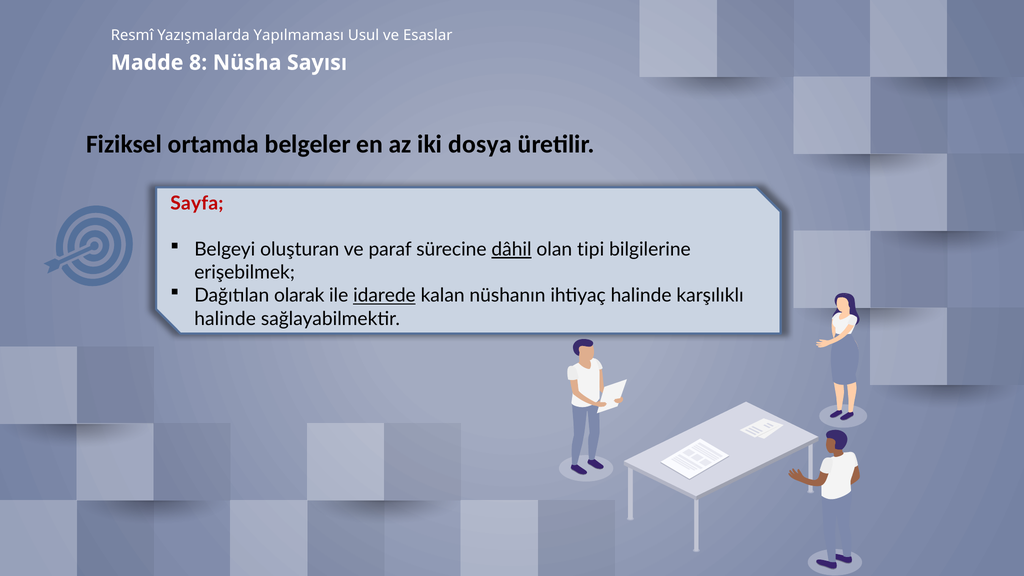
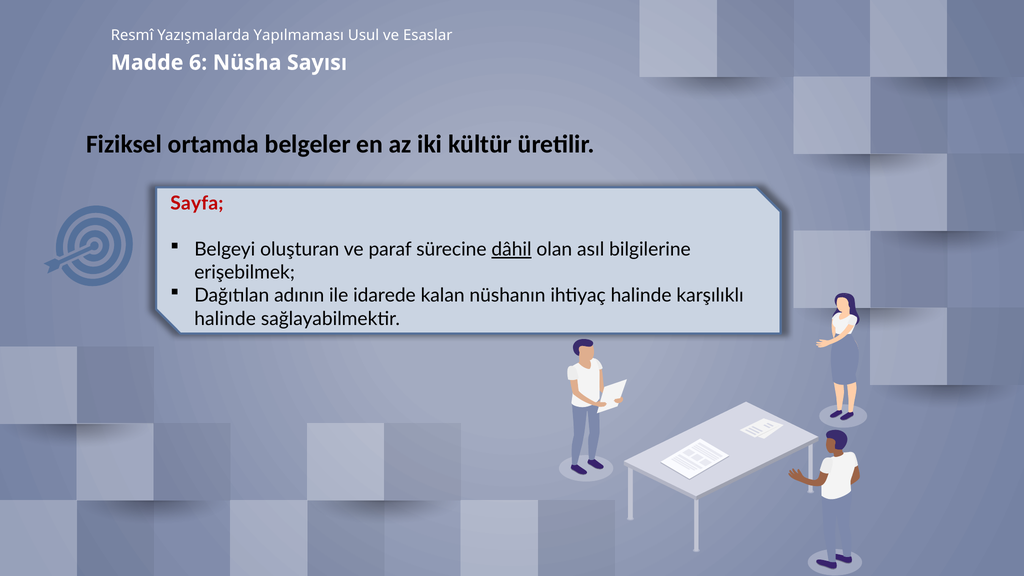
8: 8 -> 6 (198, 63)
dosya: dosya -> kültür (480, 144)
tipi: tipi -> asıl (591, 250)
olarak: olarak -> adının (299, 296)
idarede underline: present -> none (384, 296)
